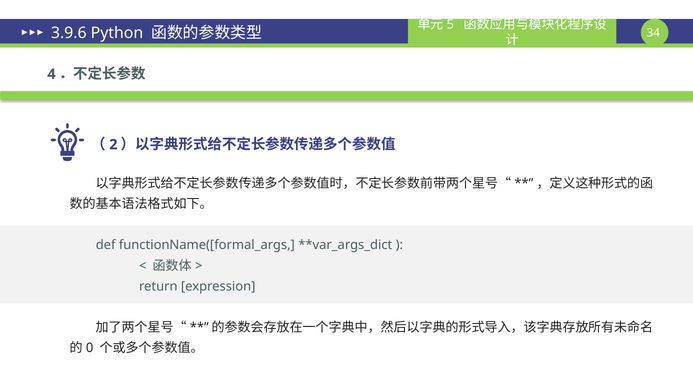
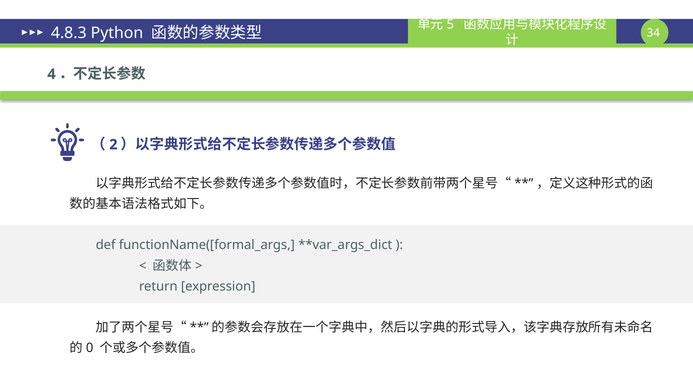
3.9.6: 3.9.6 -> 4.8.3 (69, 33)
